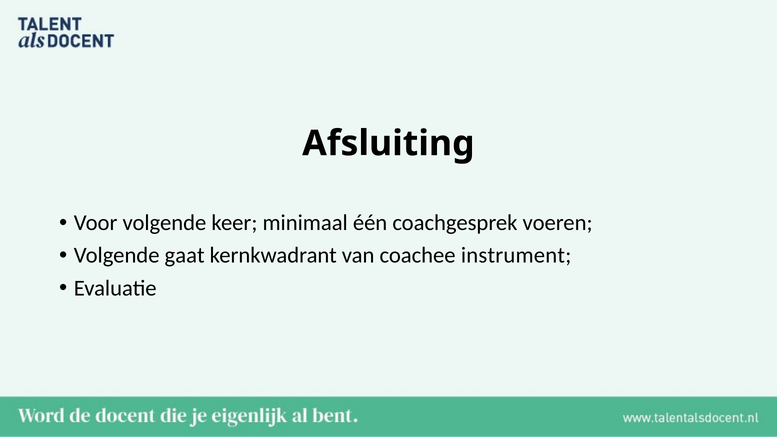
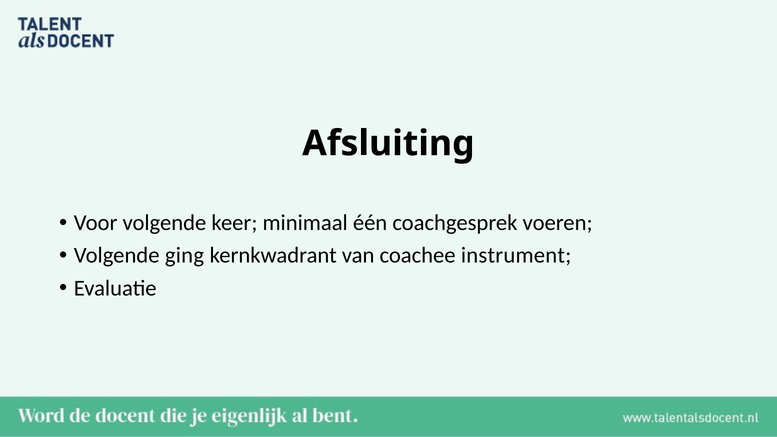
gaat: gaat -> ging (184, 256)
